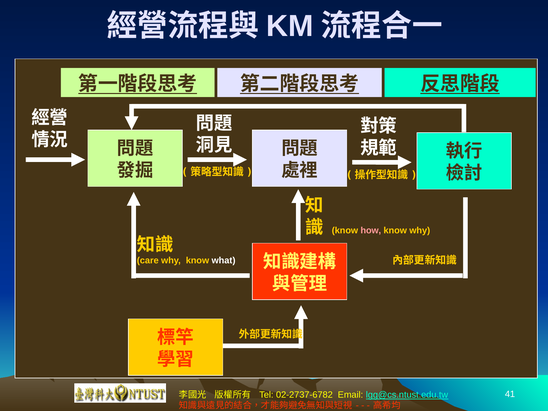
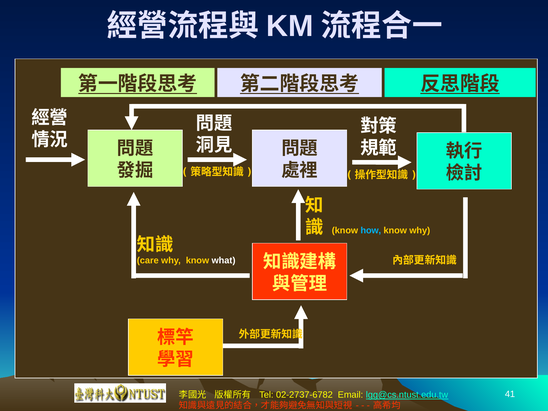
how colour: pink -> light blue (371, 230)
